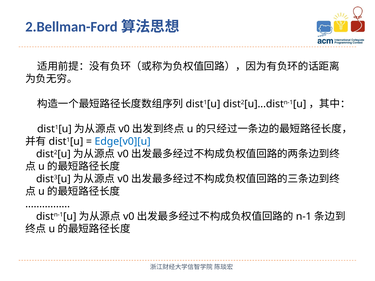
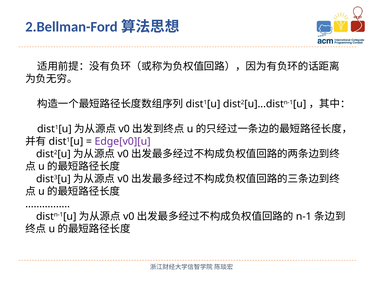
Edge[v0][u colour: blue -> purple (123, 142)
